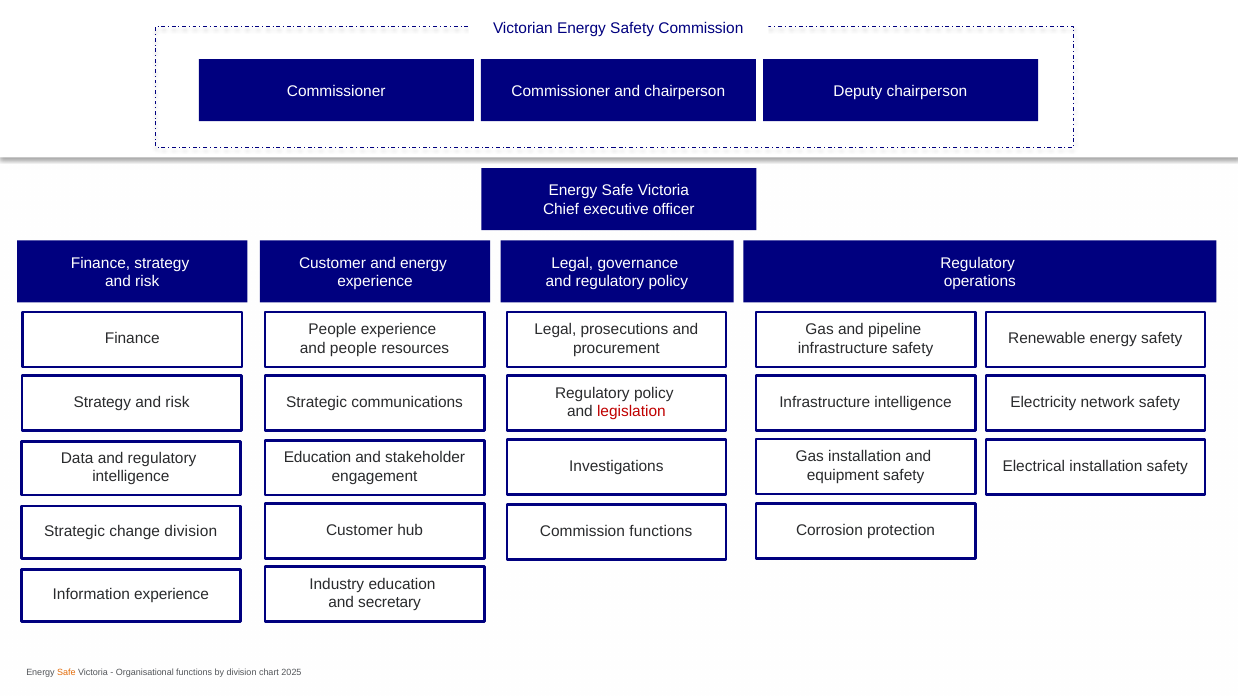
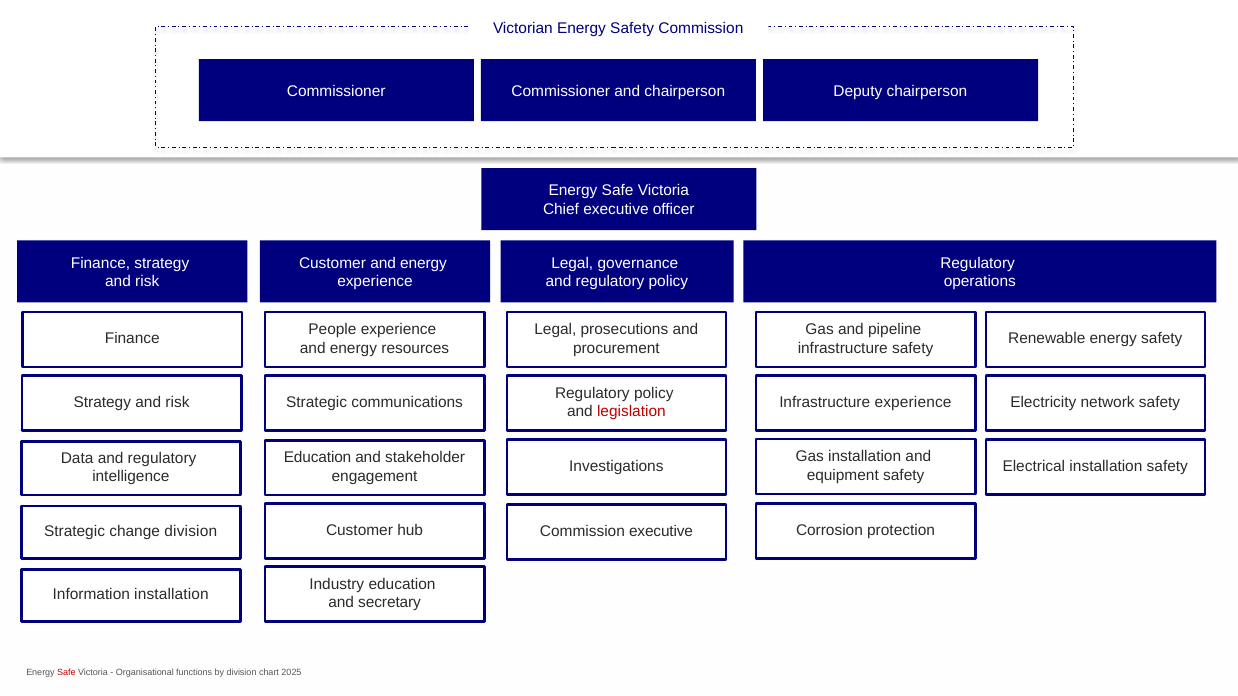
people: people -> energy (353, 348)
Infrastructure intelligence: intelligence -> experience (913, 402)
Commission functions: functions -> executive (661, 532)
Information experience: experience -> installation (171, 595)
Safe colour: orange -> red (66, 673)
